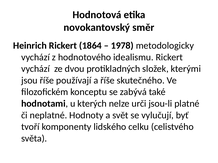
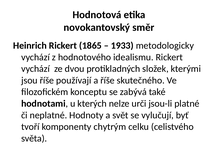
1864: 1864 -> 1865 (90, 46)
1978: 1978 -> 1933 (122, 46)
lidského: lidského -> chytrým (110, 127)
